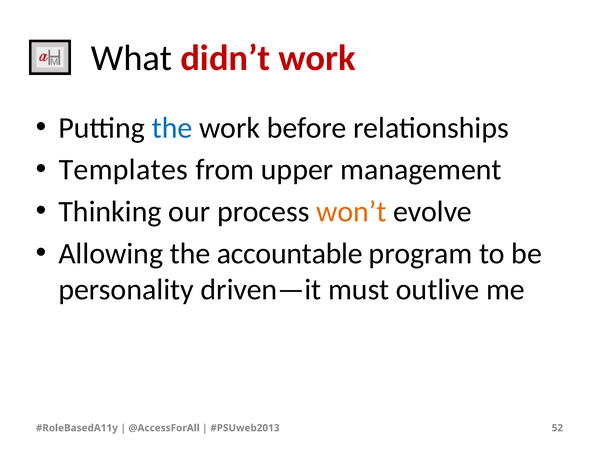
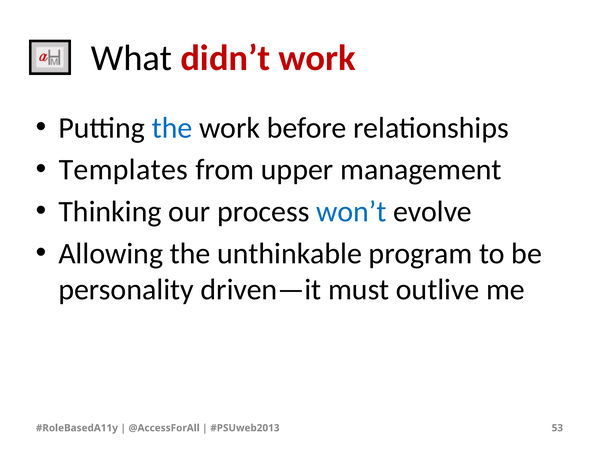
won’t colour: orange -> blue (351, 212)
accountable: accountable -> unthinkable (290, 254)
52: 52 -> 53 (557, 428)
